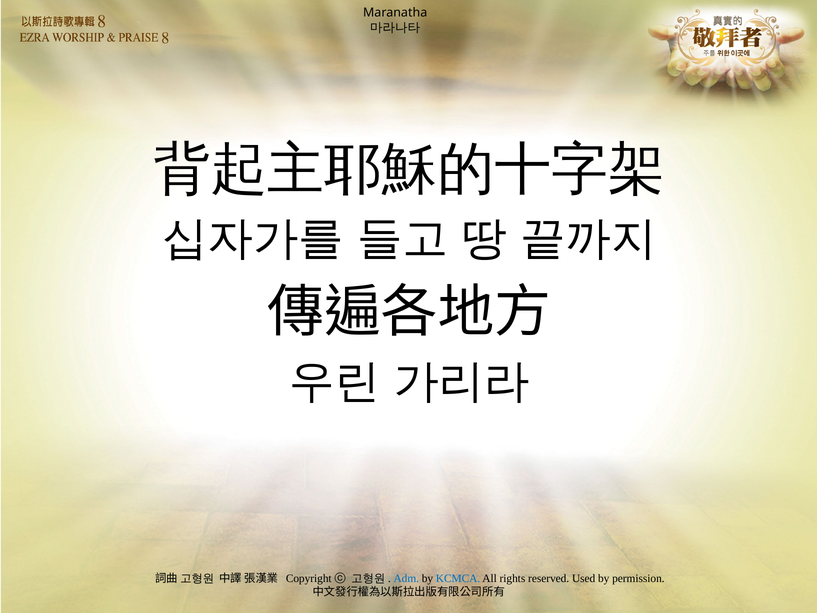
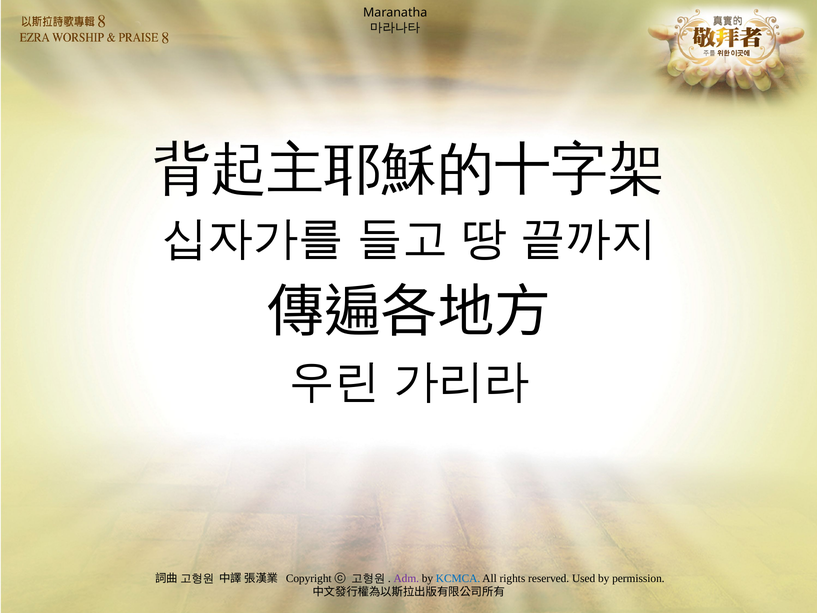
Adm colour: blue -> purple (406, 578)
